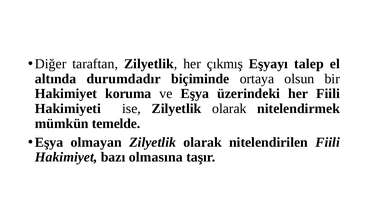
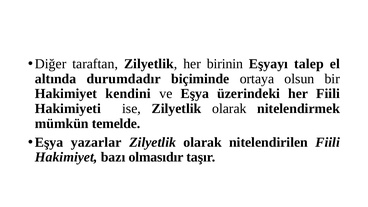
çıkmış: çıkmış -> birinin (225, 64)
koruma: koruma -> kendini (128, 94)
olmayan: olmayan -> yazarlar (96, 142)
olmasına: olmasına -> olmasıdır (156, 157)
